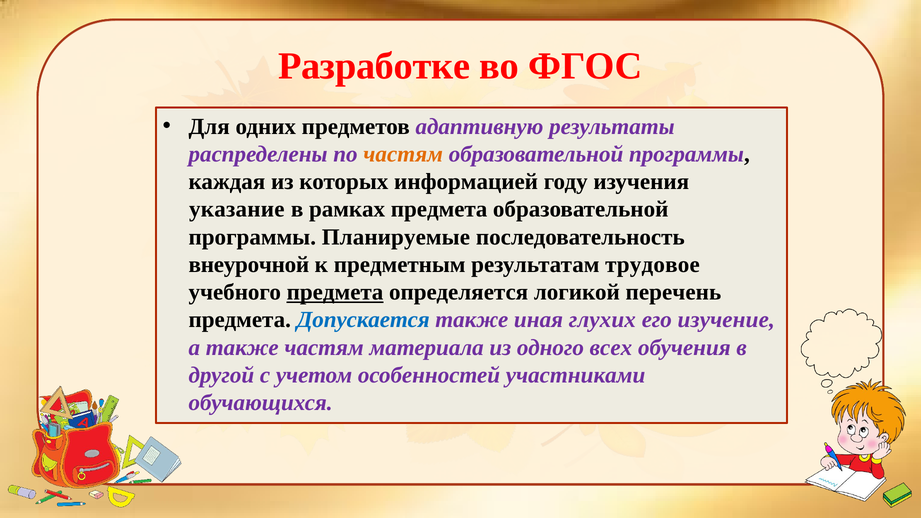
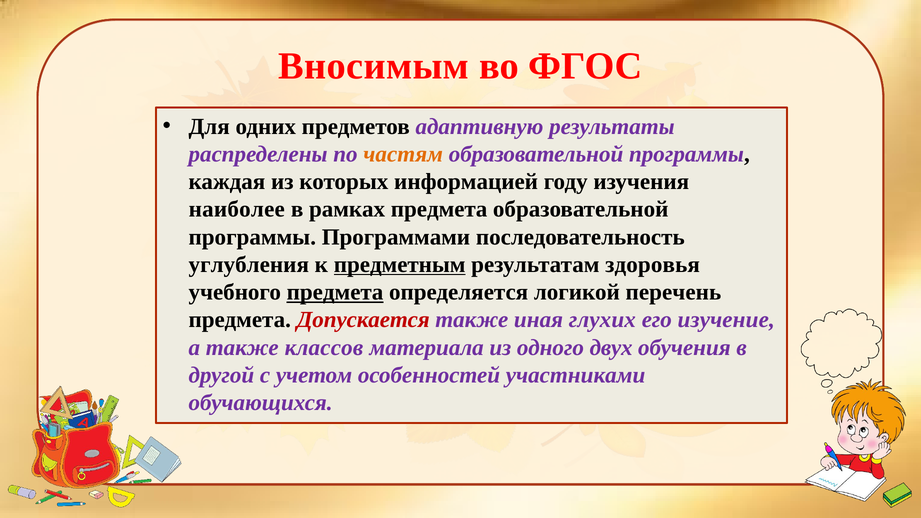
Разработке: Разработке -> Вносимым (374, 66)
указание: указание -> наиболее (237, 209)
Планируемые: Планируемые -> Программами (396, 237)
внеурочной: внеурочной -> углубления (249, 265)
предметным underline: none -> present (400, 265)
трудовое: трудовое -> здоровья (653, 265)
Допускается colour: blue -> red (363, 320)
также частям: частям -> классов (324, 348)
всех: всех -> двух (611, 348)
